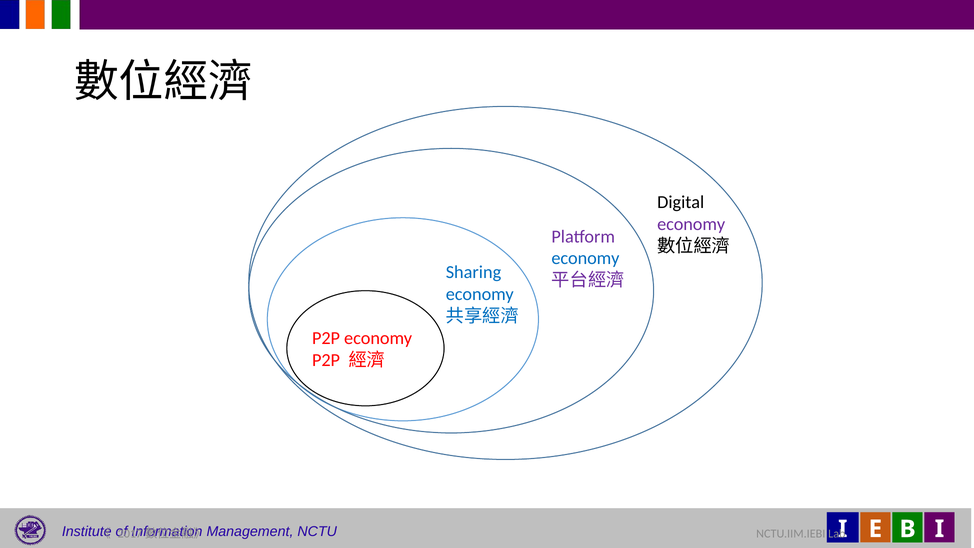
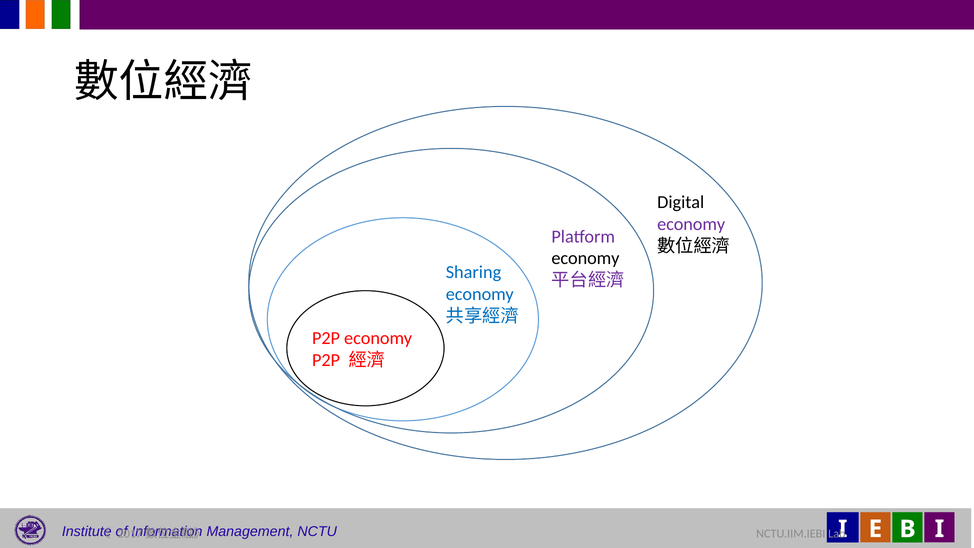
economy colour: blue -> black (585, 258)
